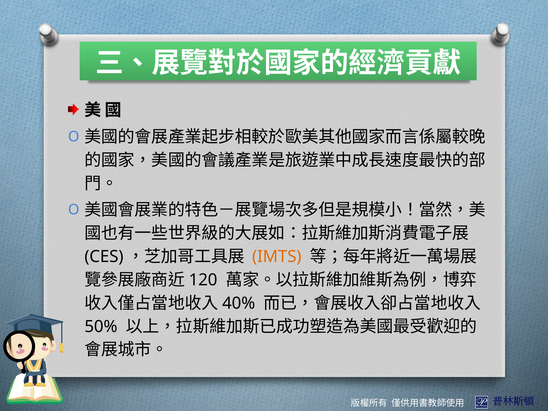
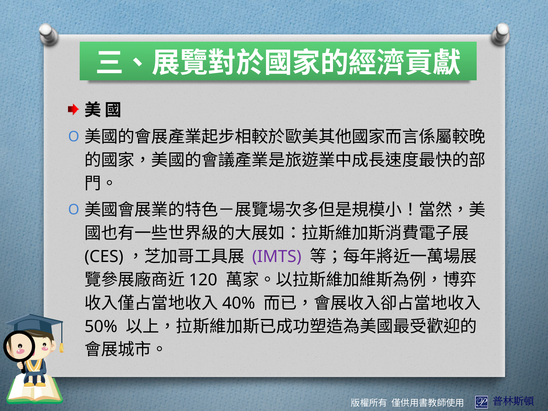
IMTS colour: orange -> purple (277, 257)
